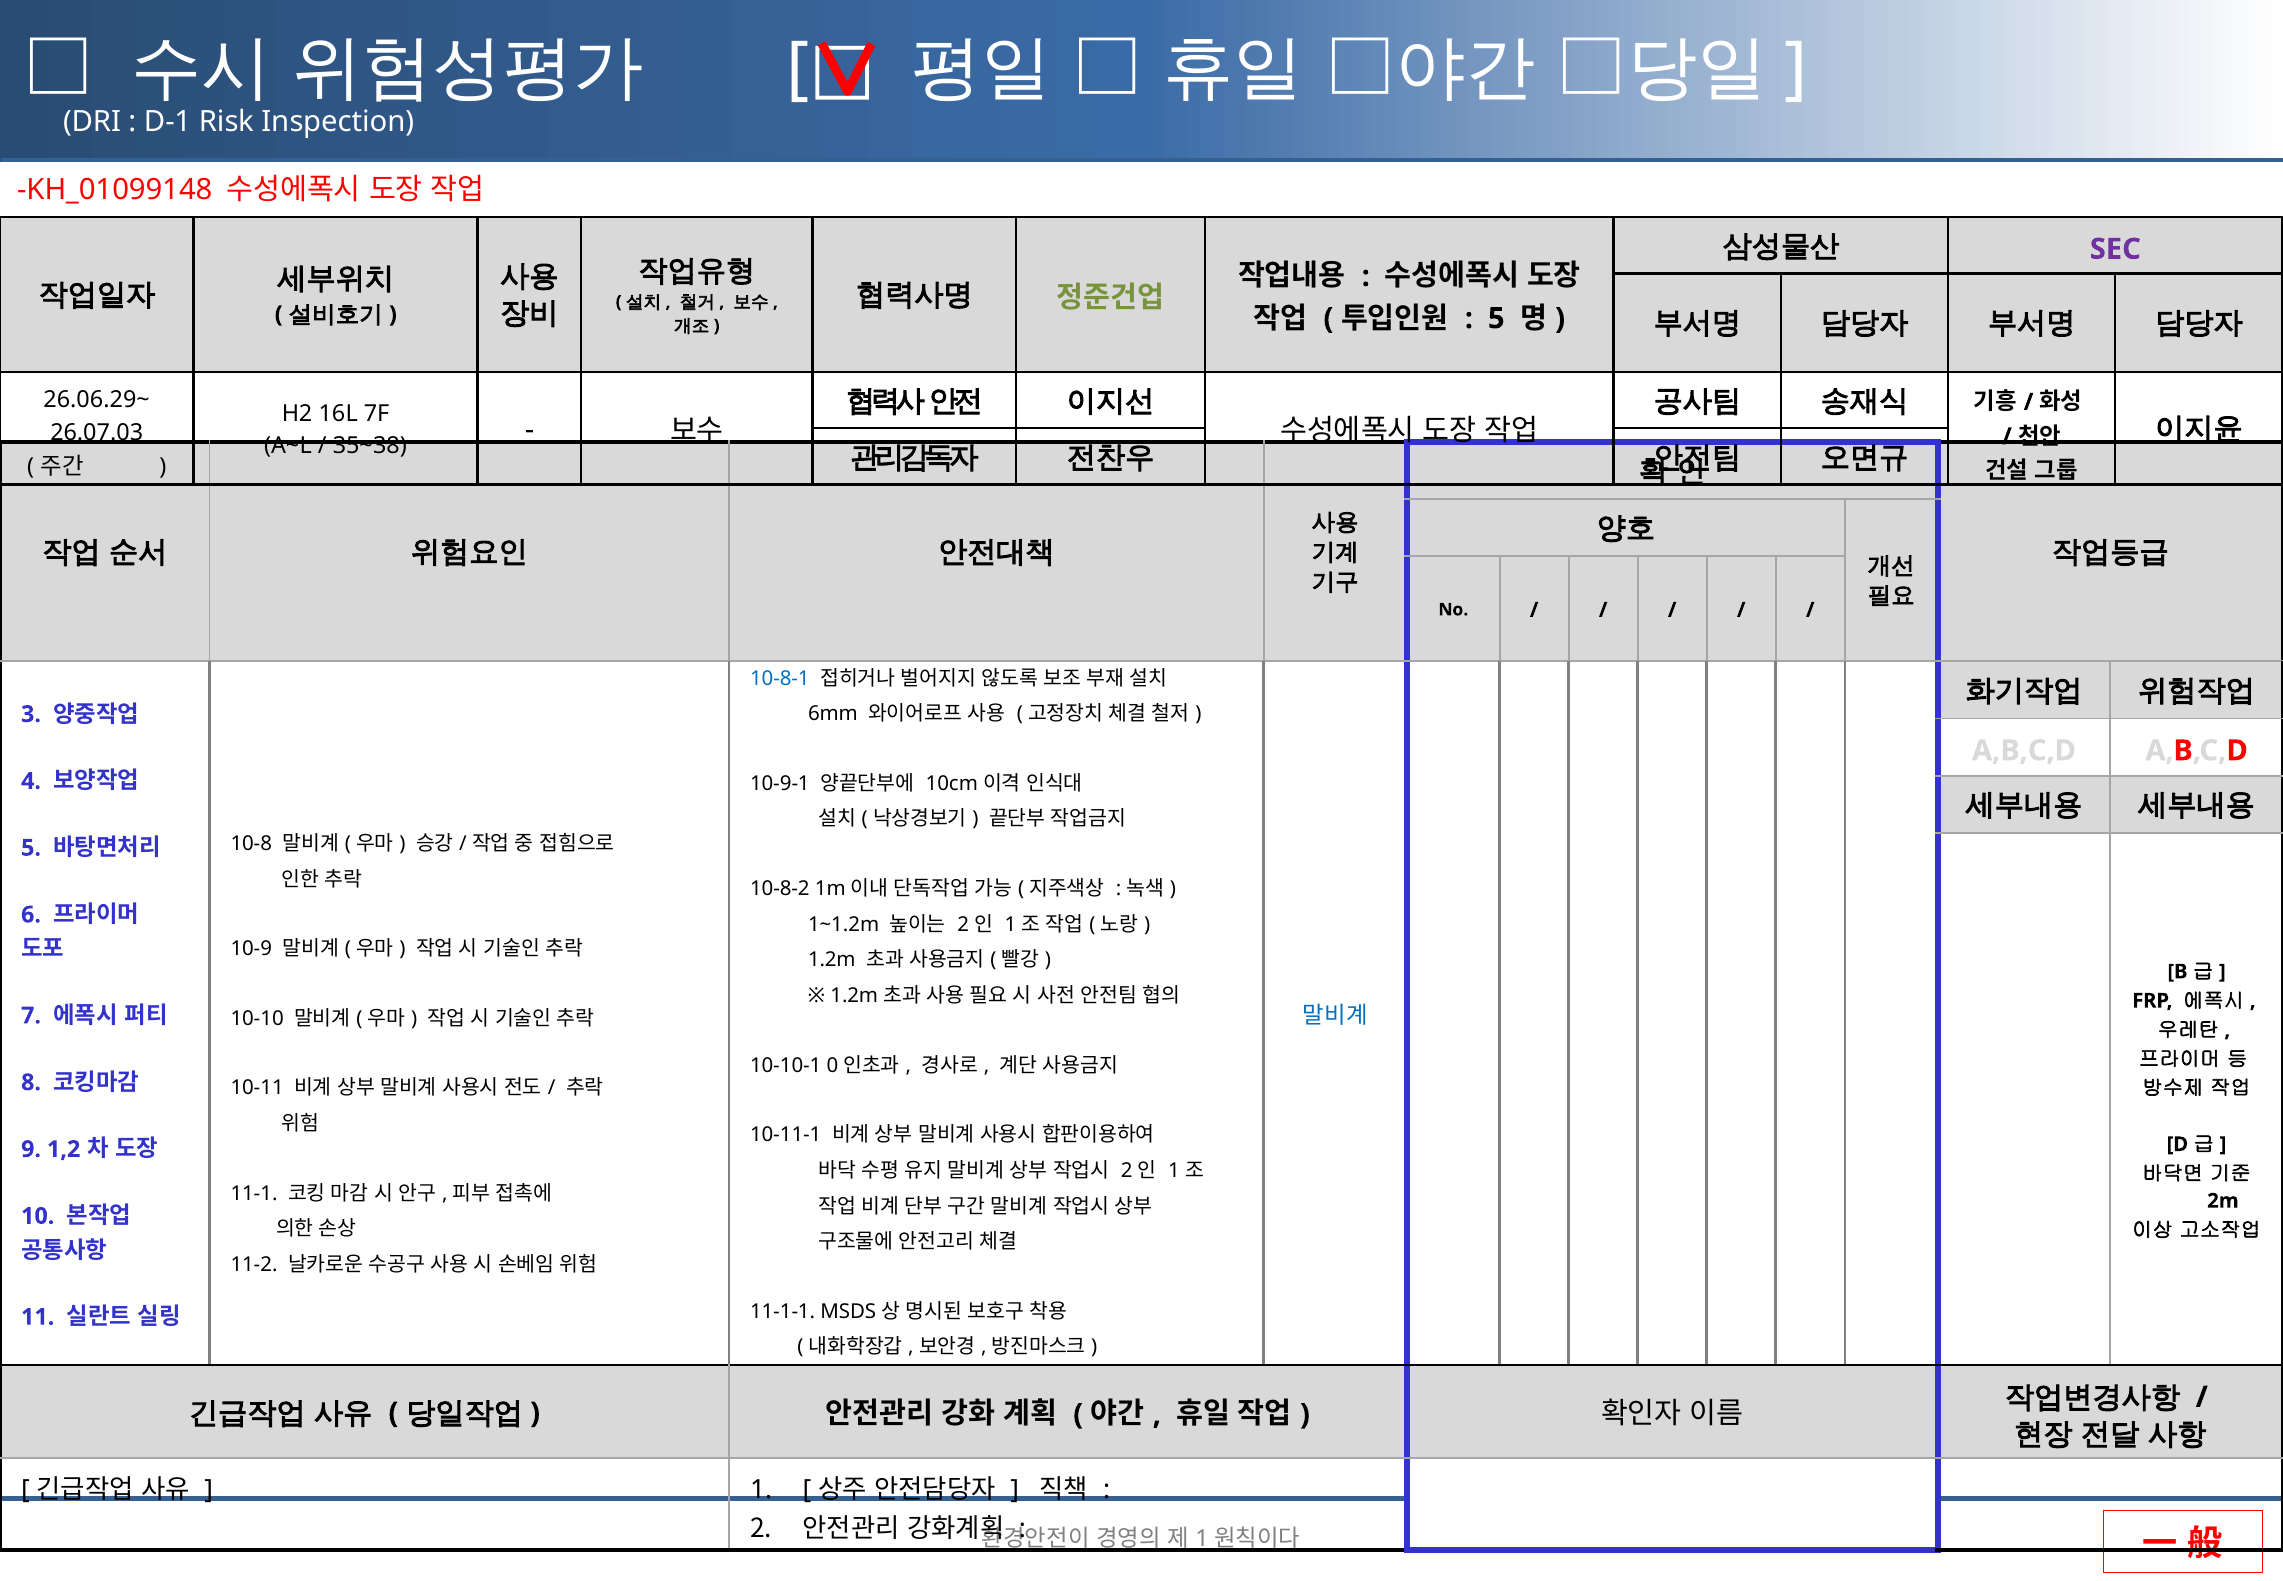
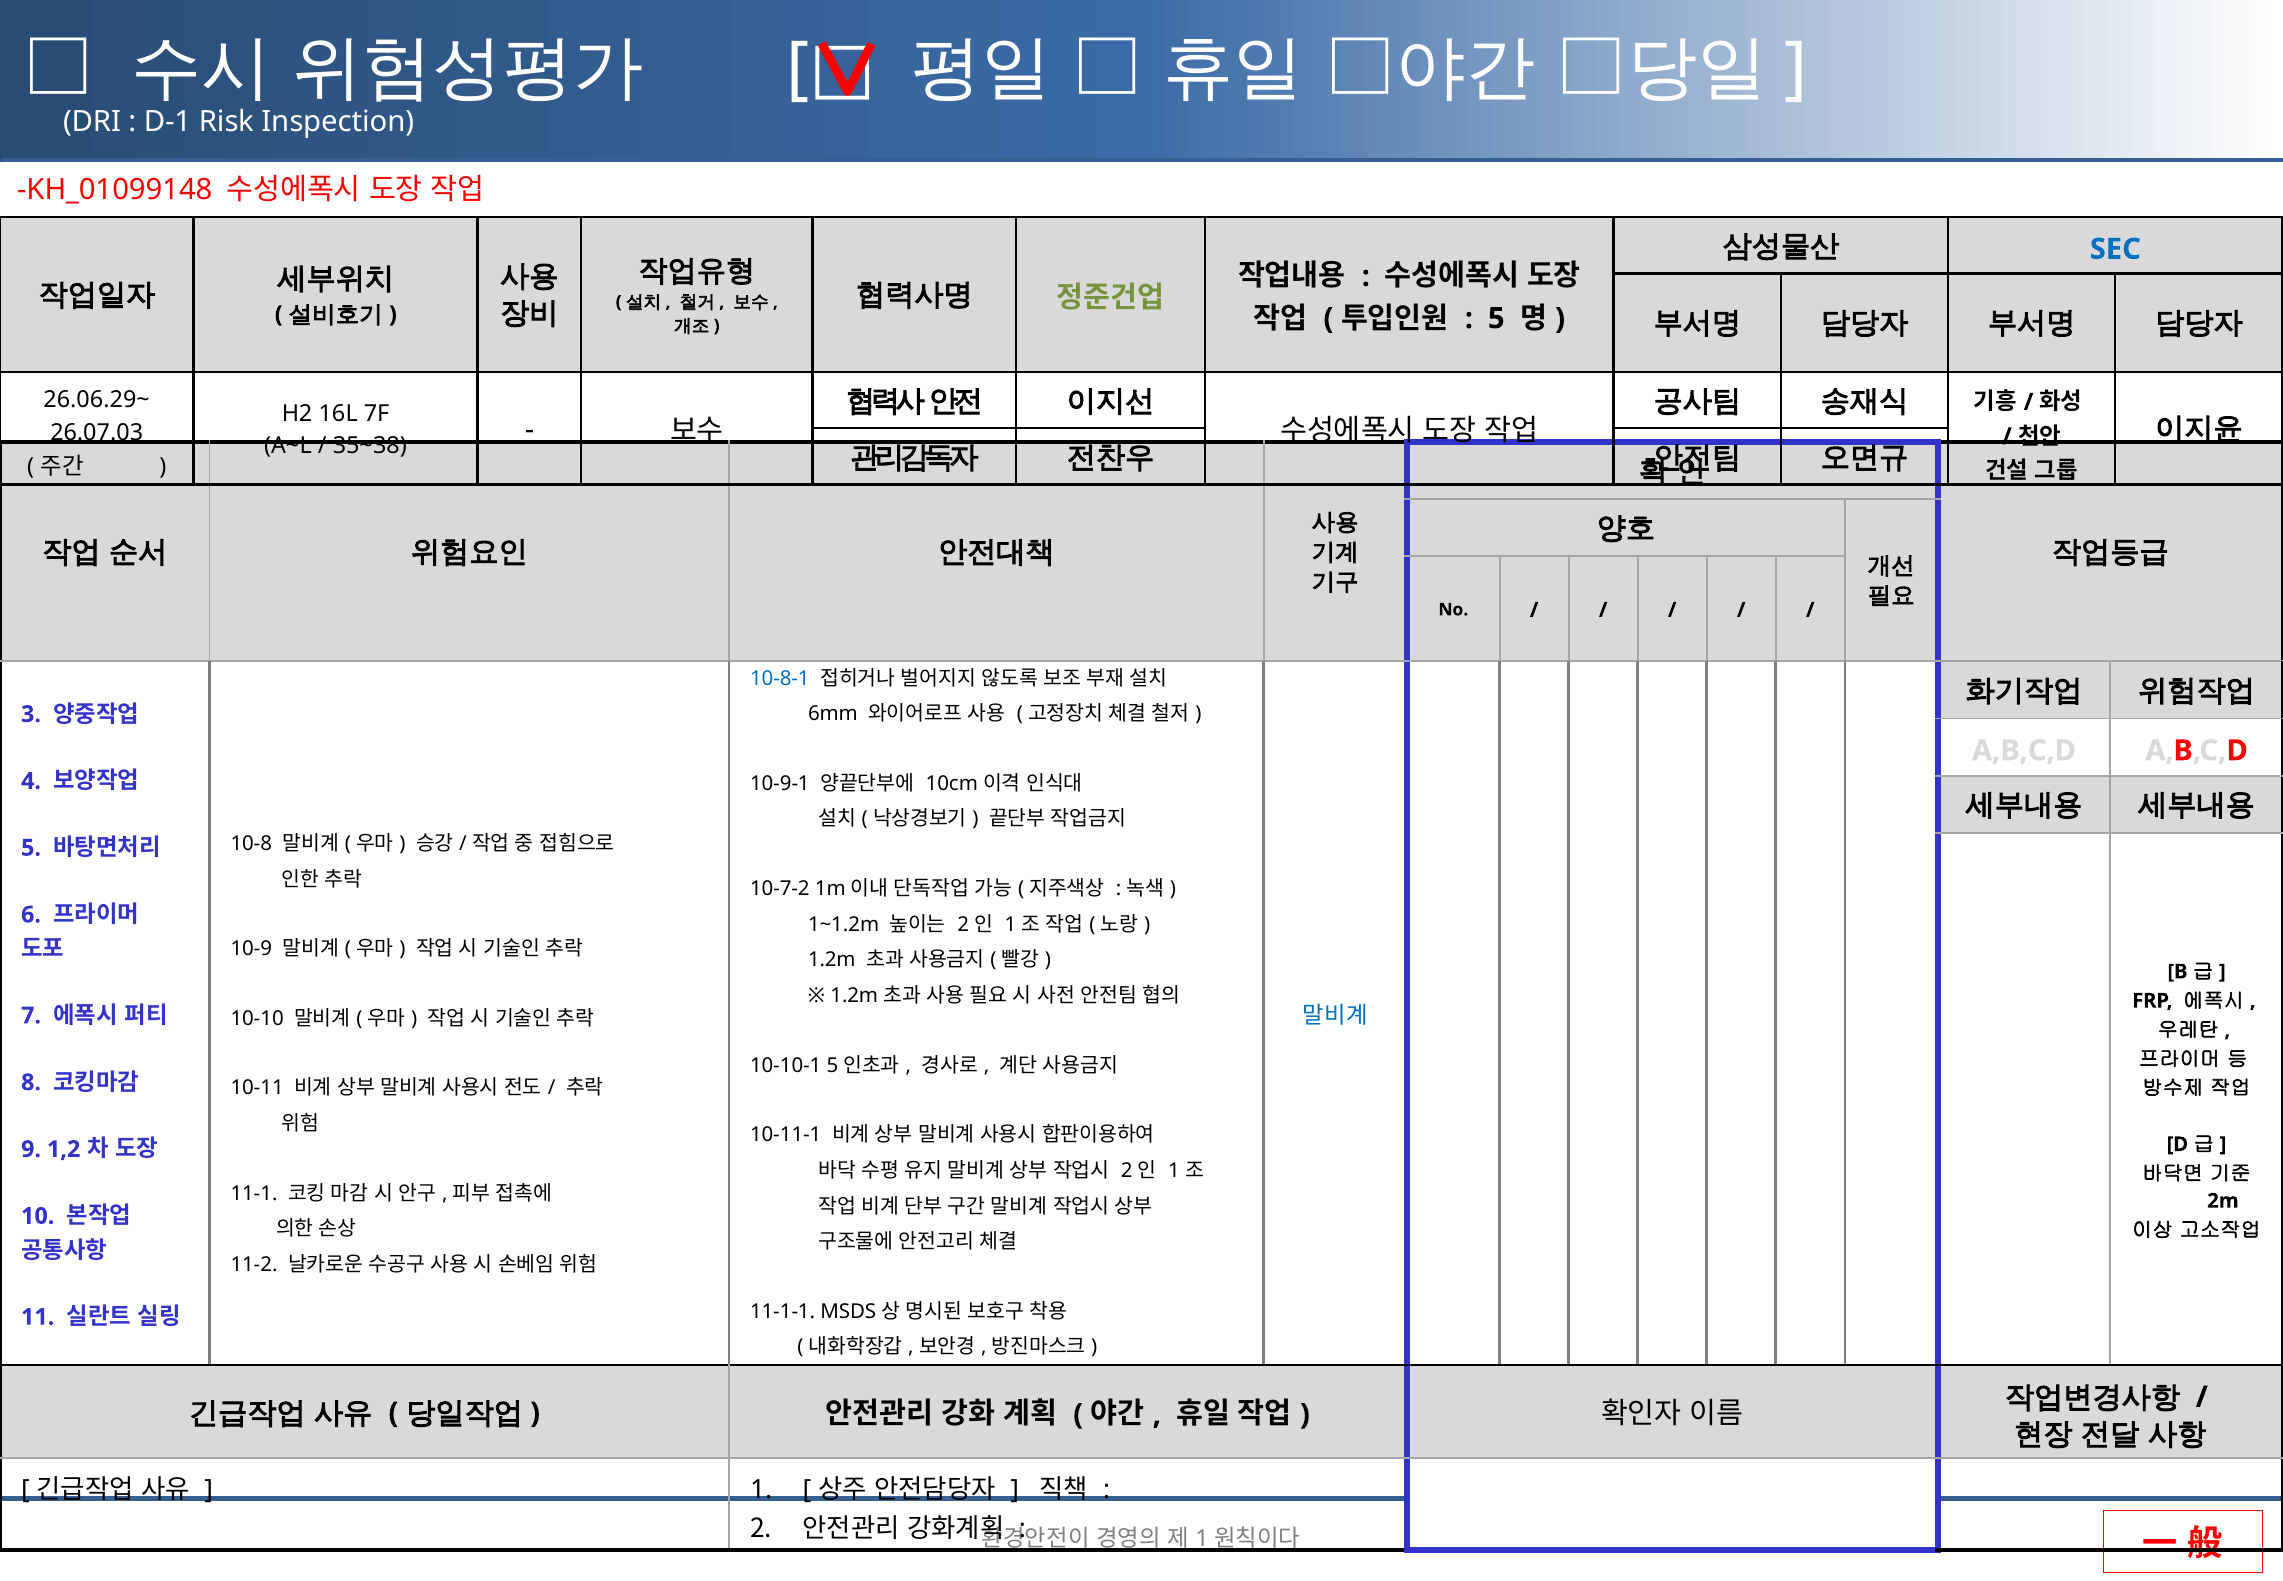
SEC colour: purple -> blue (2115, 249)
10-8-2: 10-8-2 -> 10-7-2 (780, 888)
10-10-1 0: 0 -> 5 (832, 1065)
